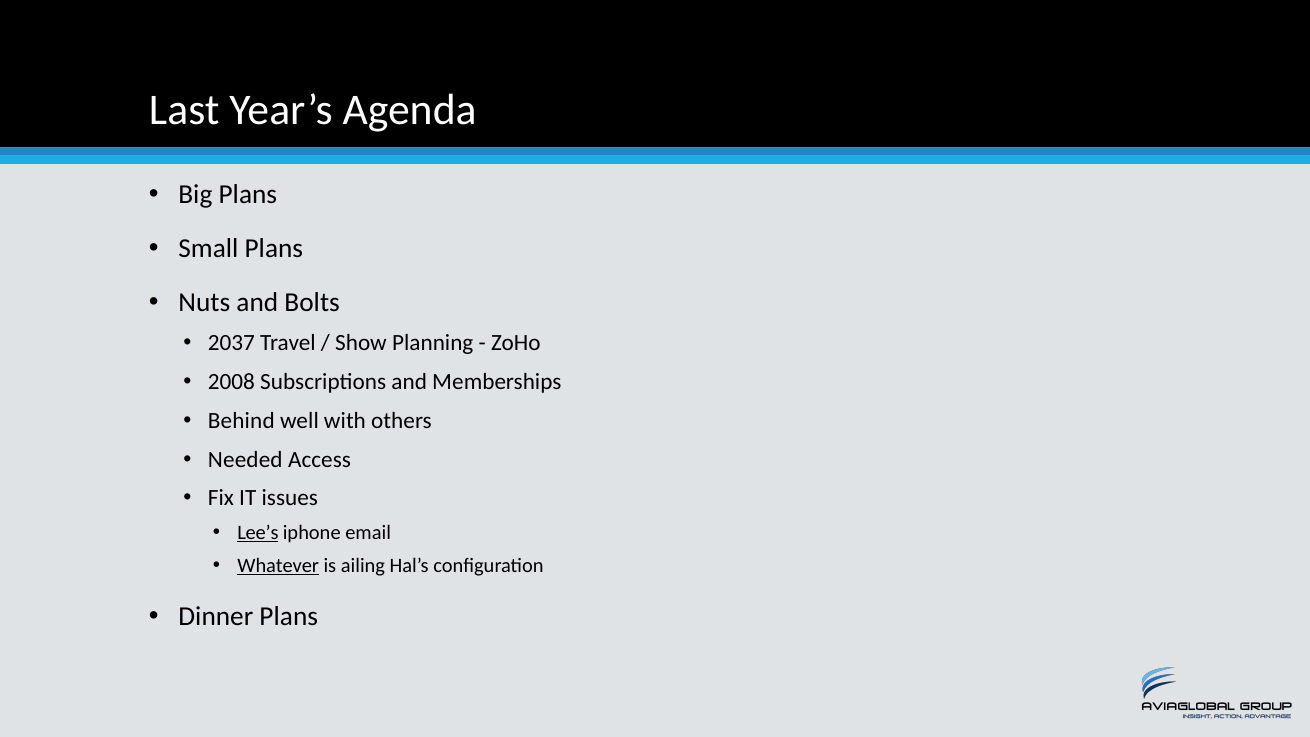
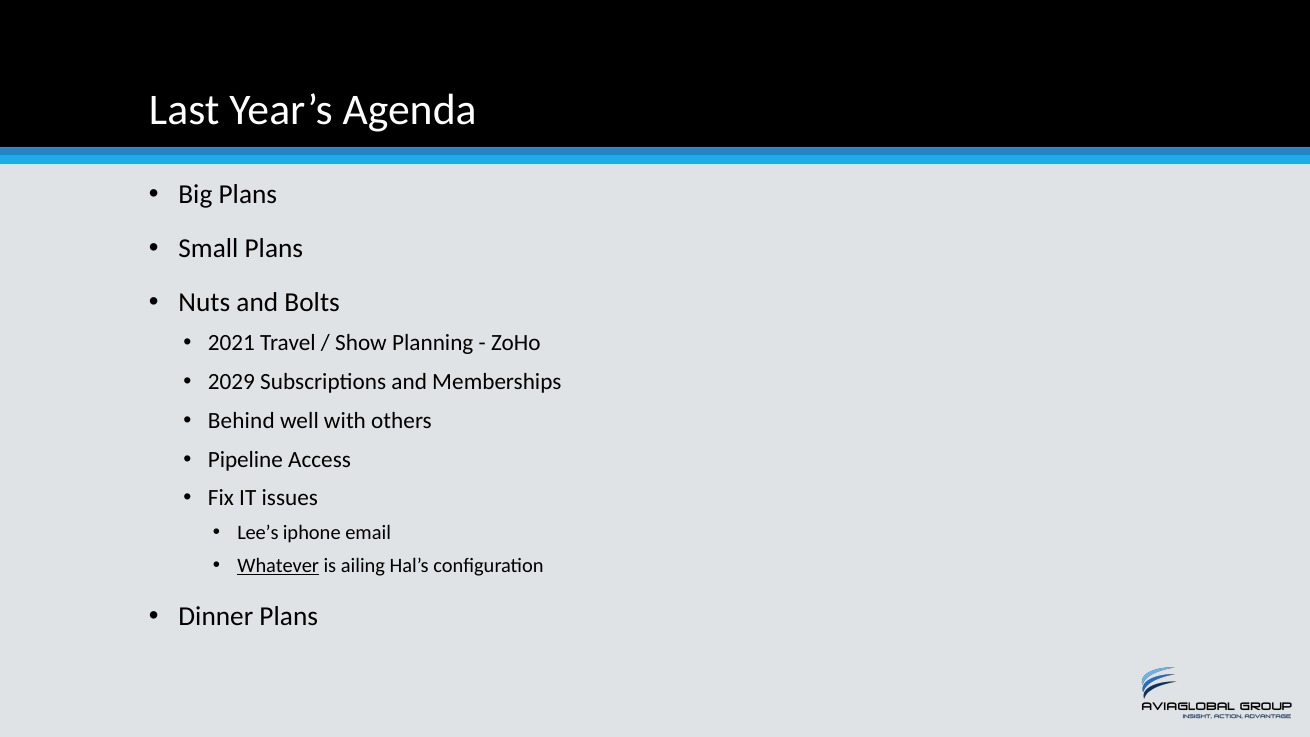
2037: 2037 -> 2021 (231, 343)
2008: 2008 -> 2029 (231, 382)
Needed: Needed -> Pipeline (245, 459)
Lee’s underline: present -> none (258, 533)
